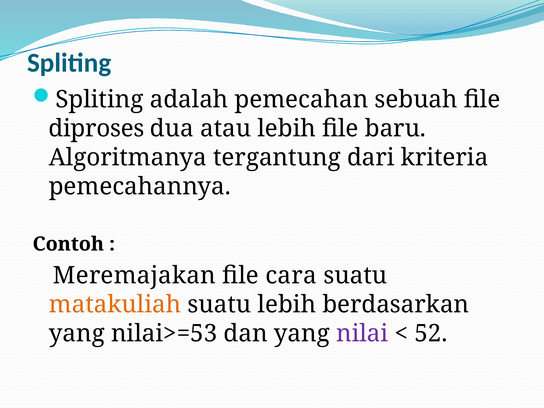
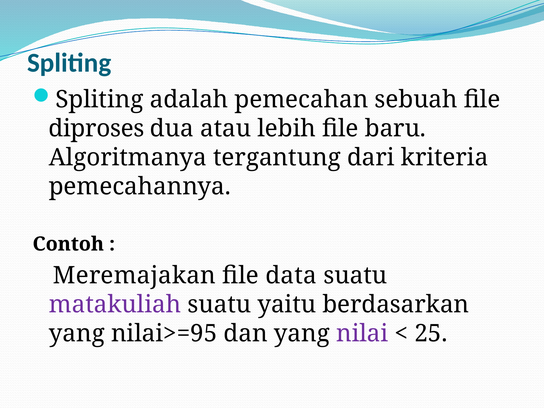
cara: cara -> data (291, 276)
matakuliah colour: orange -> purple (115, 305)
suatu lebih: lebih -> yaitu (287, 305)
nilai>=53: nilai>=53 -> nilai>=95 (164, 334)
52: 52 -> 25 (431, 334)
